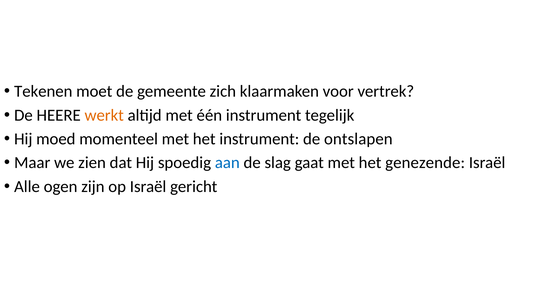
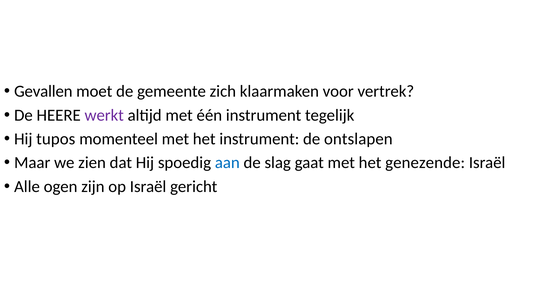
Tekenen: Tekenen -> Gevallen (43, 91)
werkt colour: orange -> purple (104, 115)
moed: moed -> tupos (56, 139)
